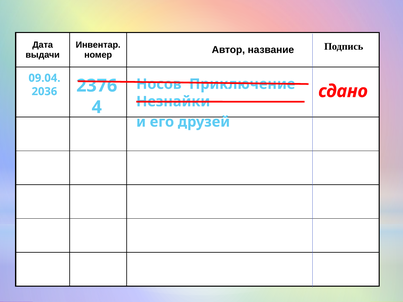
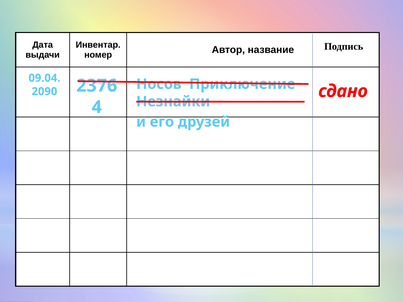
2036: 2036 -> 2090 (44, 92)
